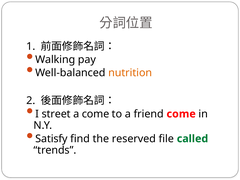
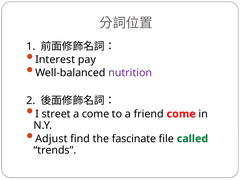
Walking: Walking -> Interest (55, 60)
nutrition colour: orange -> purple (130, 73)
Satisfy: Satisfy -> Adjust (51, 139)
reserved: reserved -> fascinate (134, 139)
